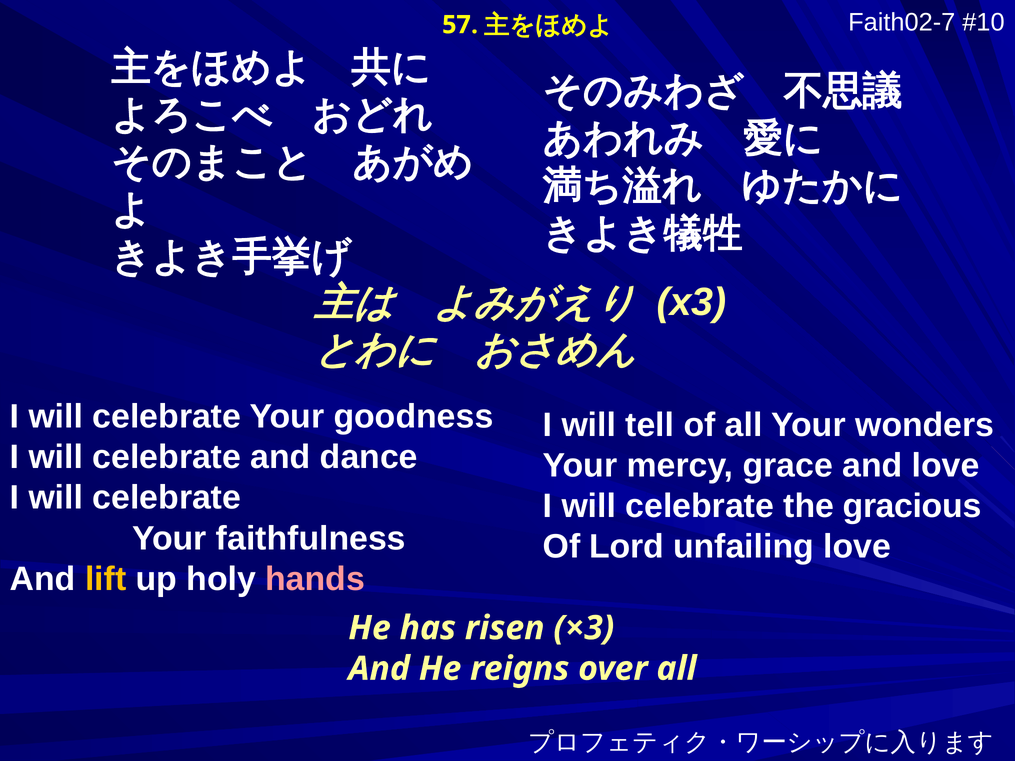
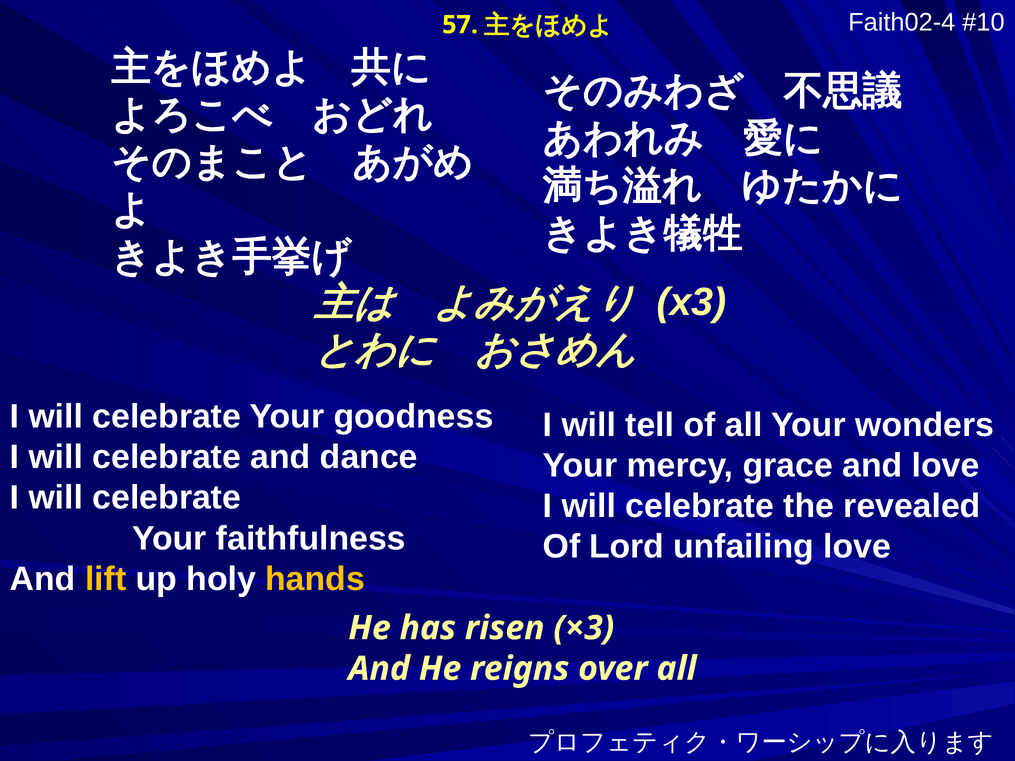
Faith02-7: Faith02-7 -> Faith02-4 (902, 22)
gracious: gracious -> revealed (912, 506)
hands colour: pink -> yellow (315, 579)
